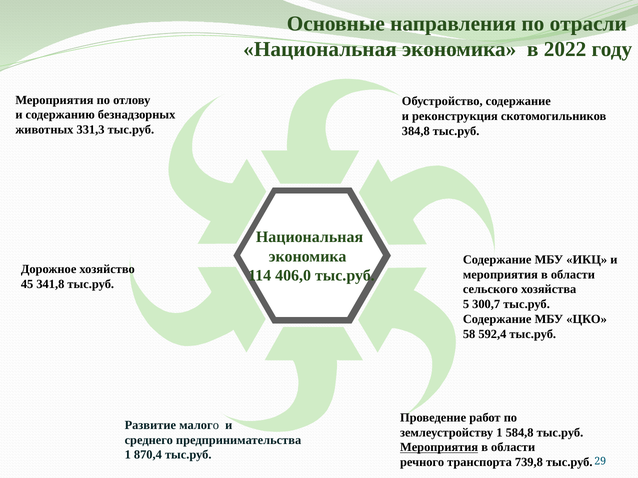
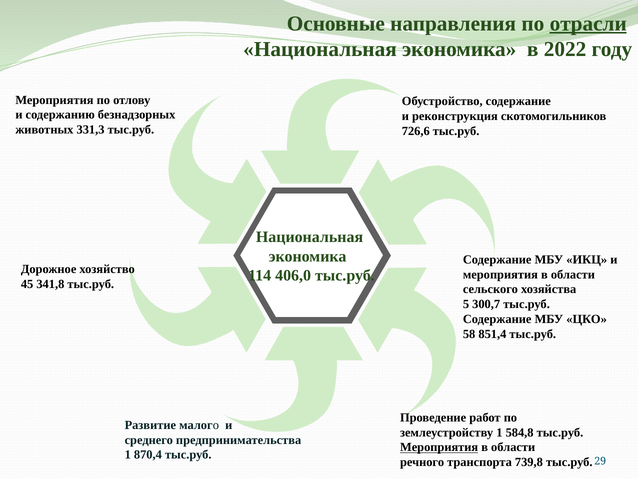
отрасли underline: none -> present (588, 24)
384,8: 384,8 -> 726,6 (416, 131)
592,4: 592,4 -> 851,4 (492, 334)
